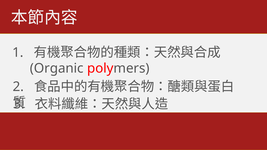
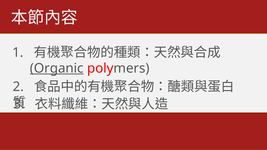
Organic underline: none -> present (57, 68)
